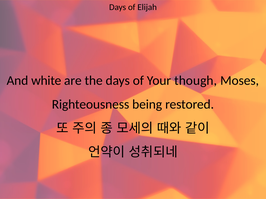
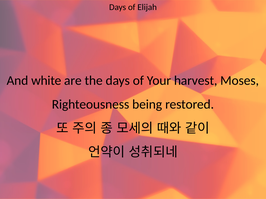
though: though -> harvest (196, 81)
